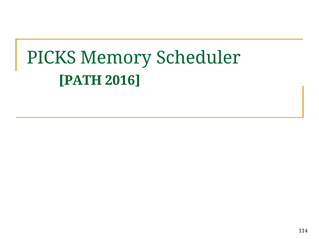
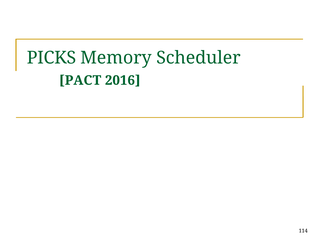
PATH: PATH -> PACT (80, 80)
